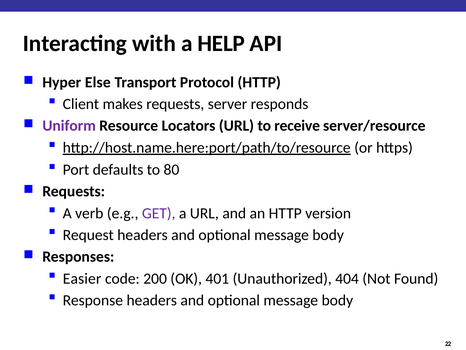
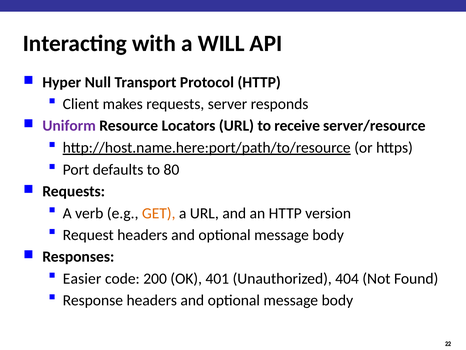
HELP: HELP -> WILL (221, 43)
Else: Else -> Null (98, 82)
GET colour: purple -> orange (159, 213)
